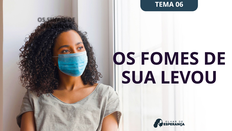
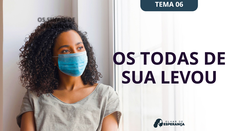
FOMES: FOMES -> TODAS (169, 59)
